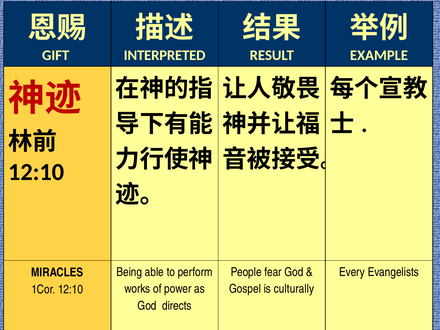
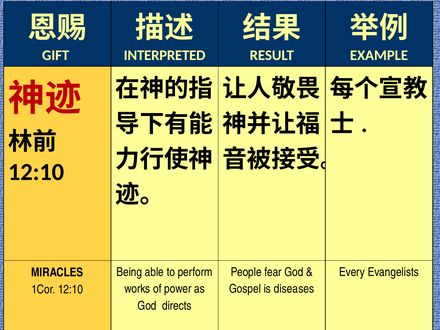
culturally: culturally -> diseases (294, 289)
